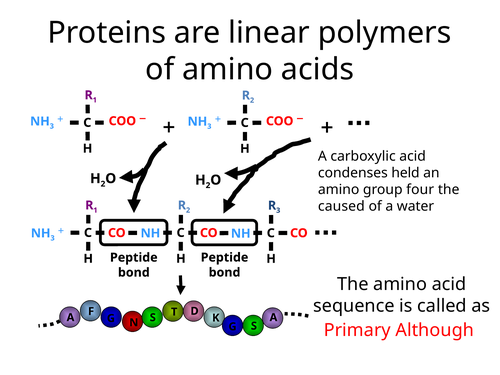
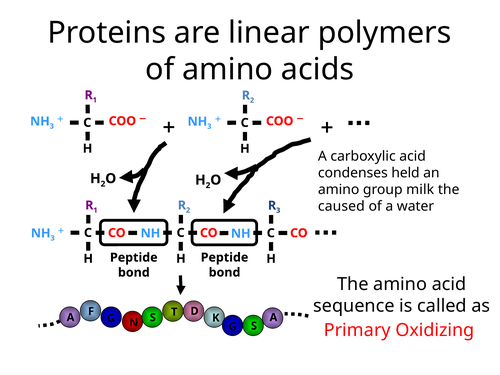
four: four -> milk (420, 190)
Although: Although -> Oxidizing (435, 330)
